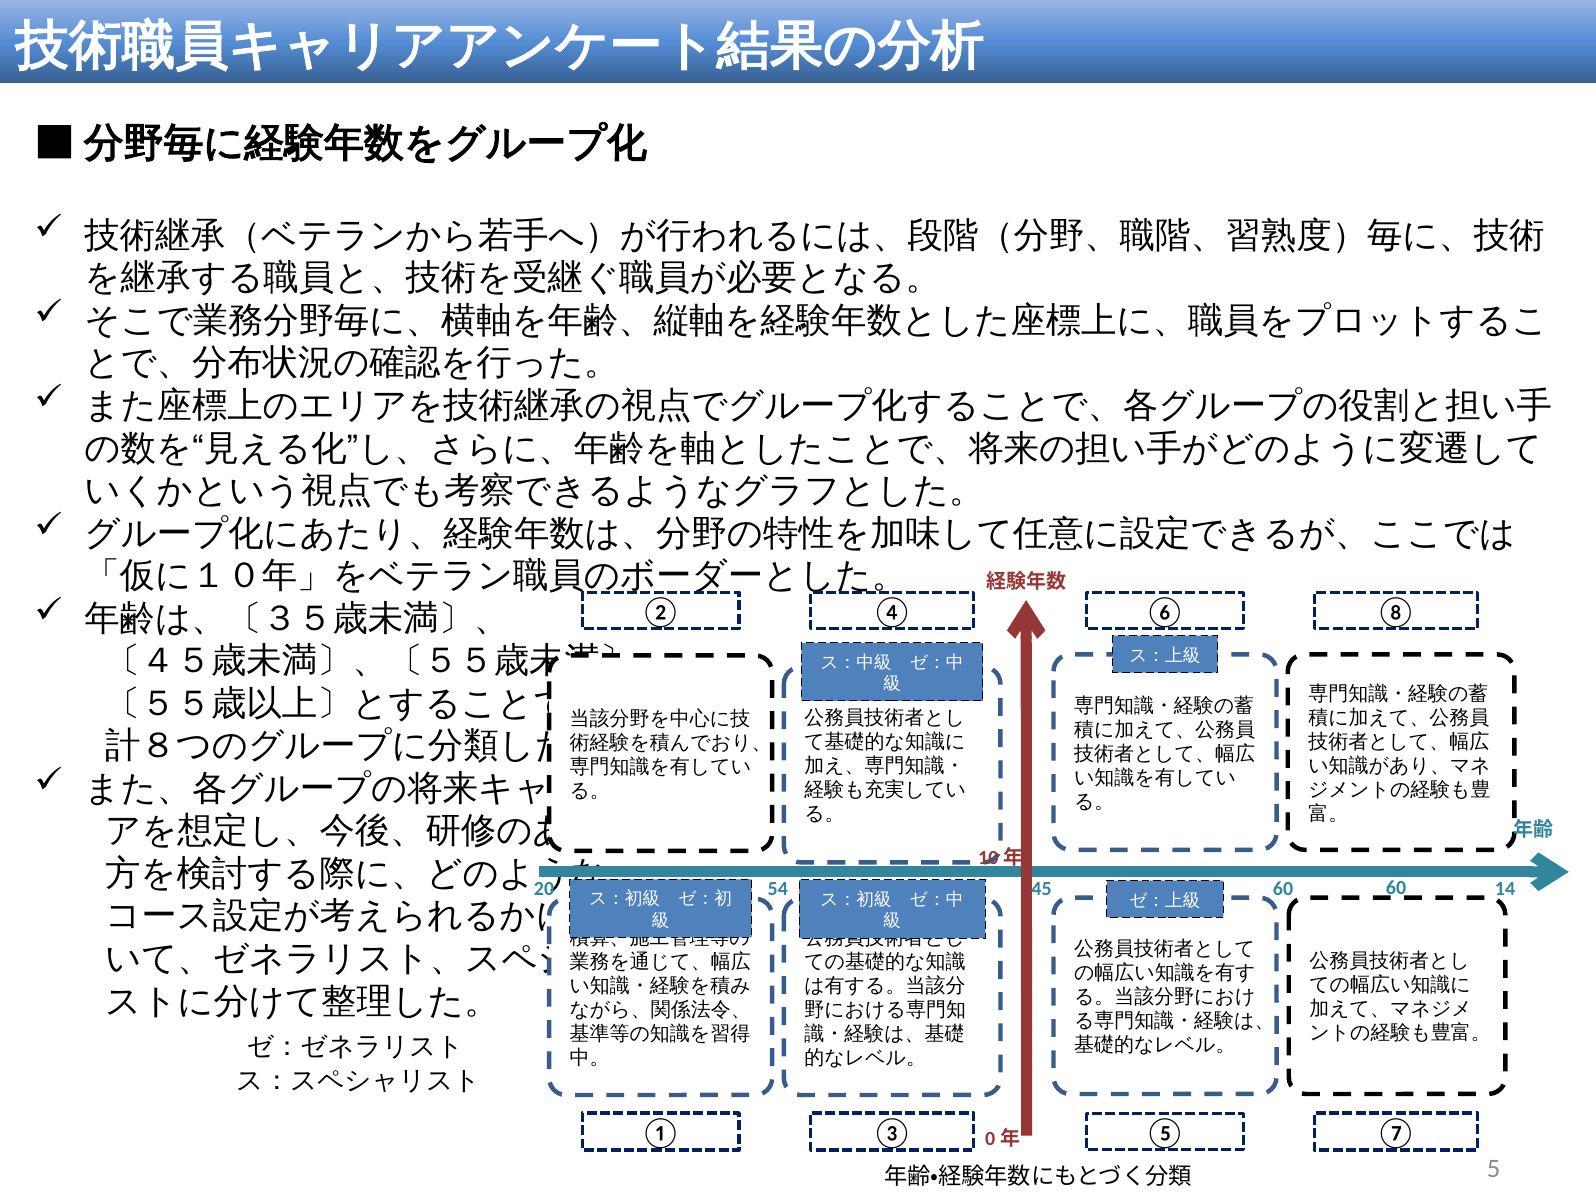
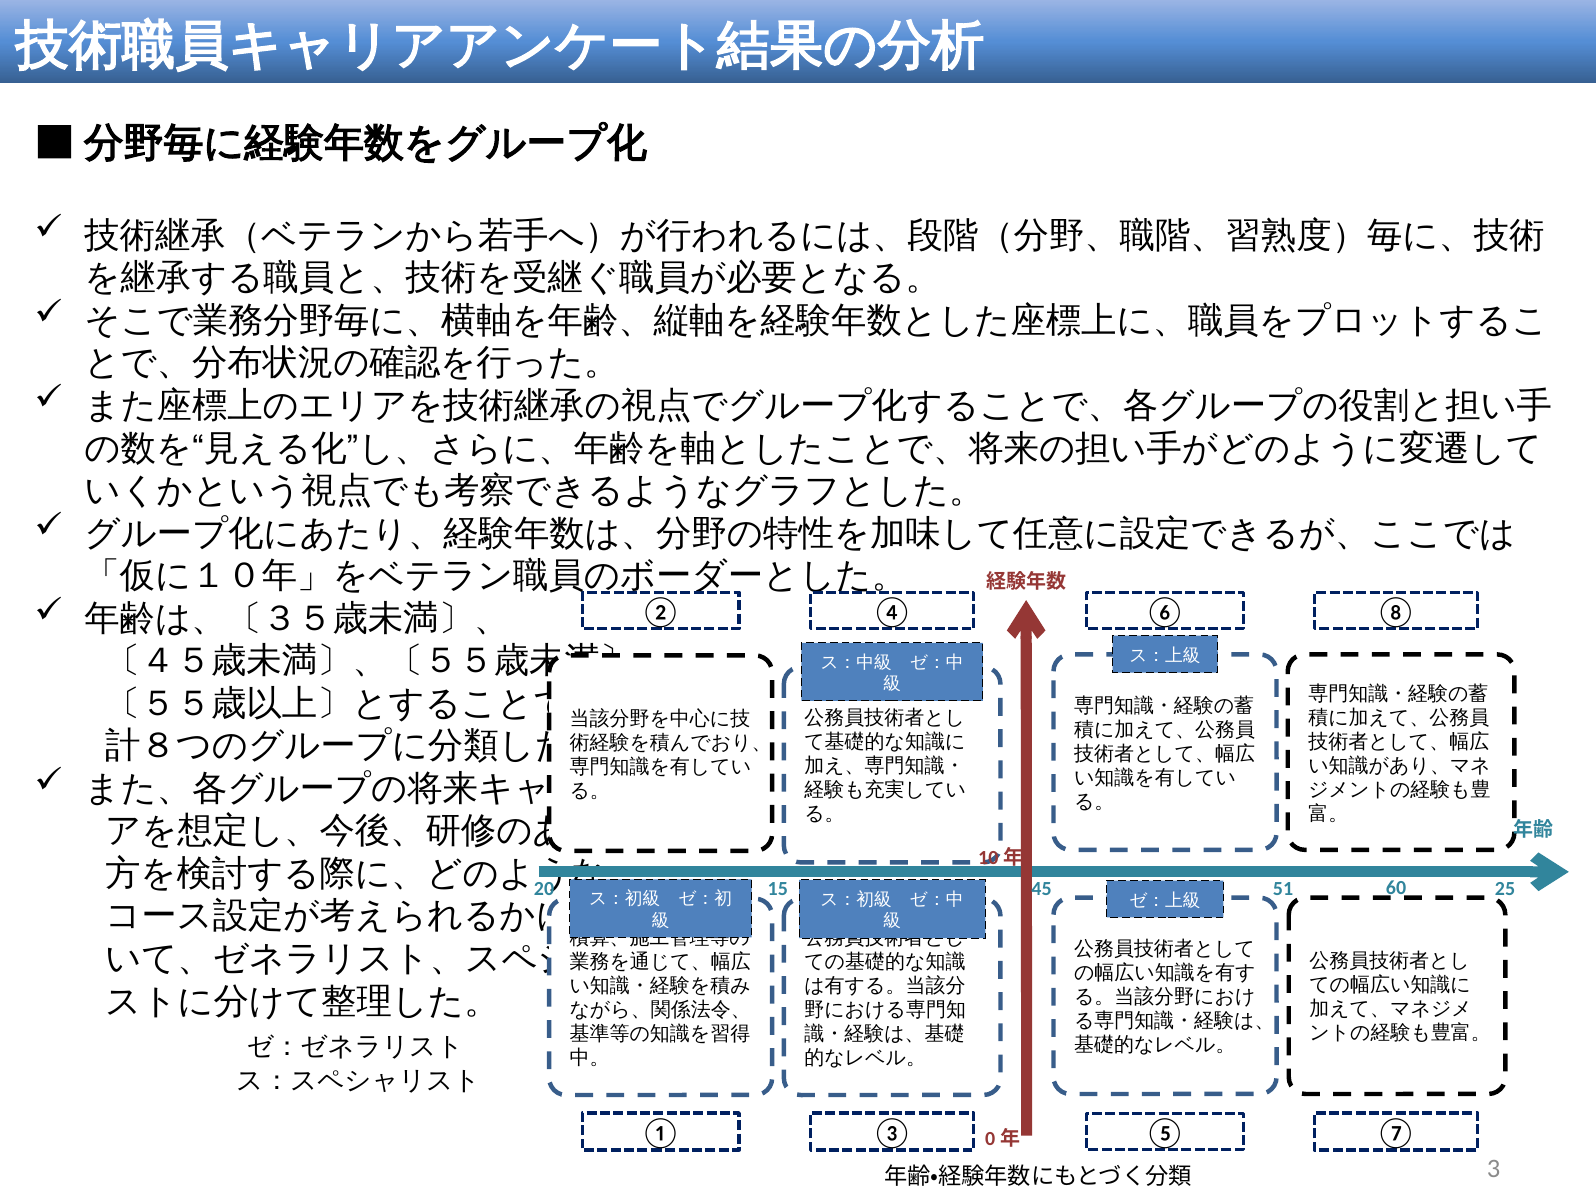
54: 54 -> 15 (778, 888)
45 60: 60 -> 51 (1283, 888)
14: 14 -> 25 (1505, 888)
5: 5 -> 3 (1494, 1168)
